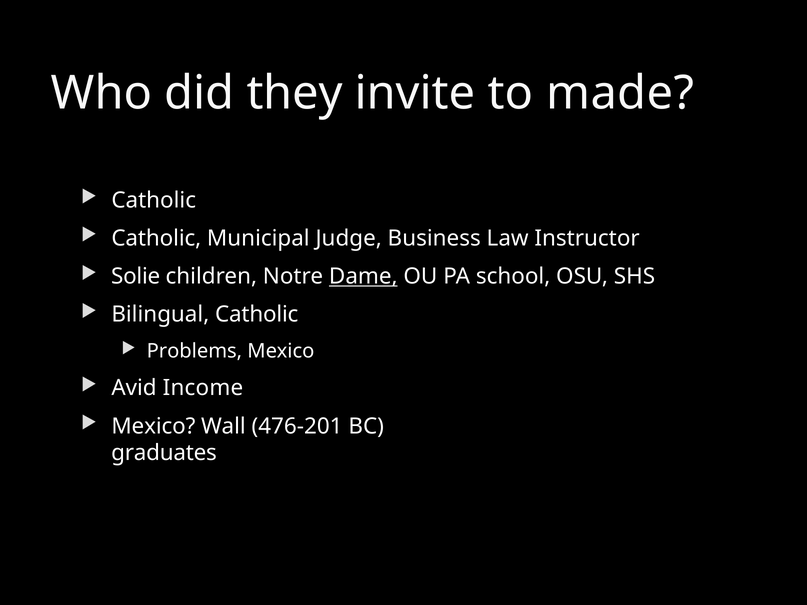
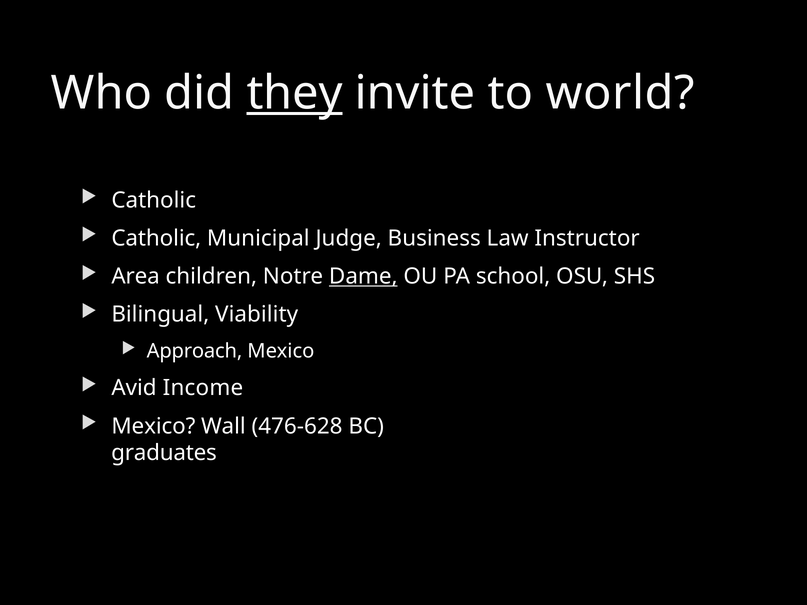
they underline: none -> present (295, 93)
made: made -> world (620, 93)
Solie: Solie -> Area (136, 277)
Bilingual Catholic: Catholic -> Viability (257, 315)
Problems: Problems -> Approach (194, 351)
476-201: 476-201 -> 476-628 (297, 426)
